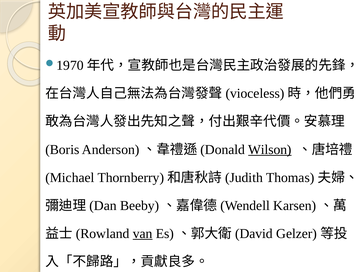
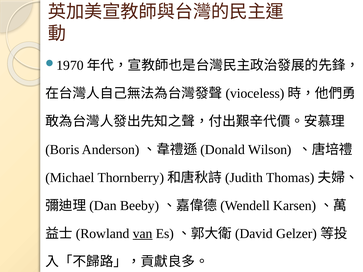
Wilson underline: present -> none (270, 150)
